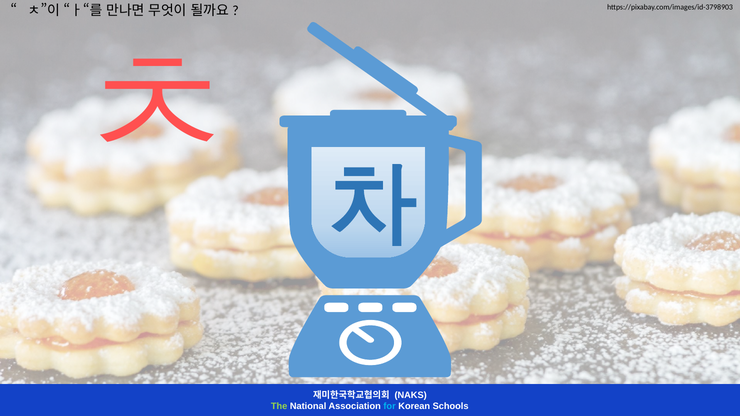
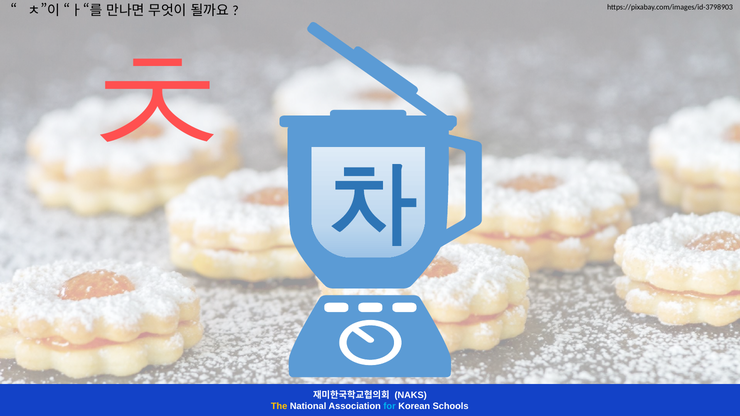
The colour: light green -> yellow (279, 406)
